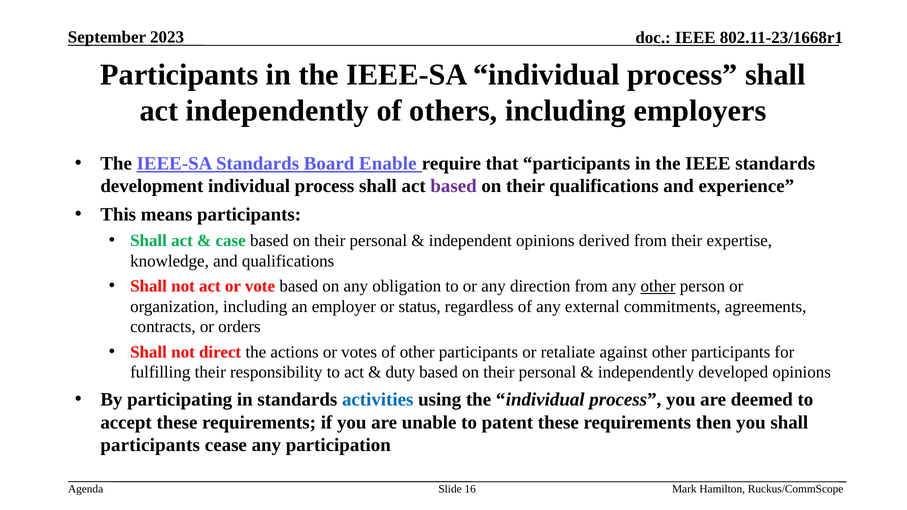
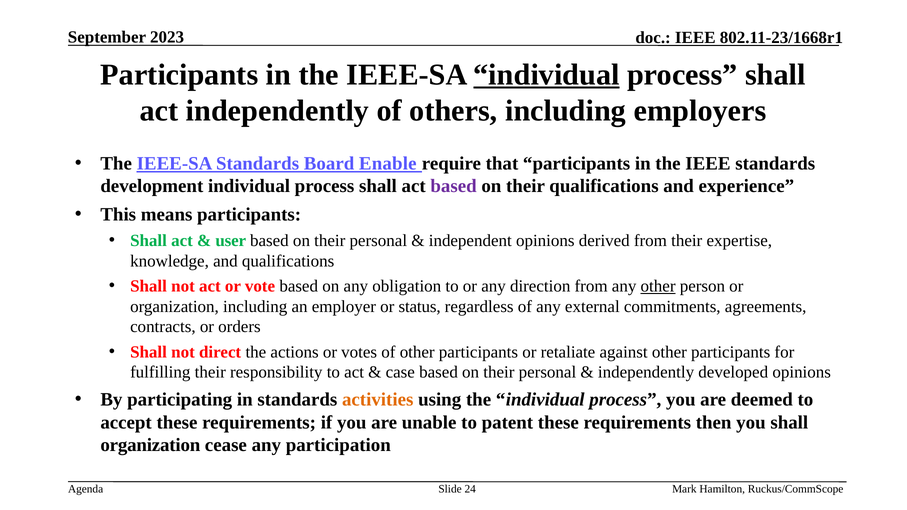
individual underline: none -> present (546, 75)
case: case -> user (231, 241)
duty: duty -> case (400, 373)
activities colour: blue -> orange (378, 400)
participants: participants -> organization (150, 445)
16: 16 -> 24 (470, 489)
